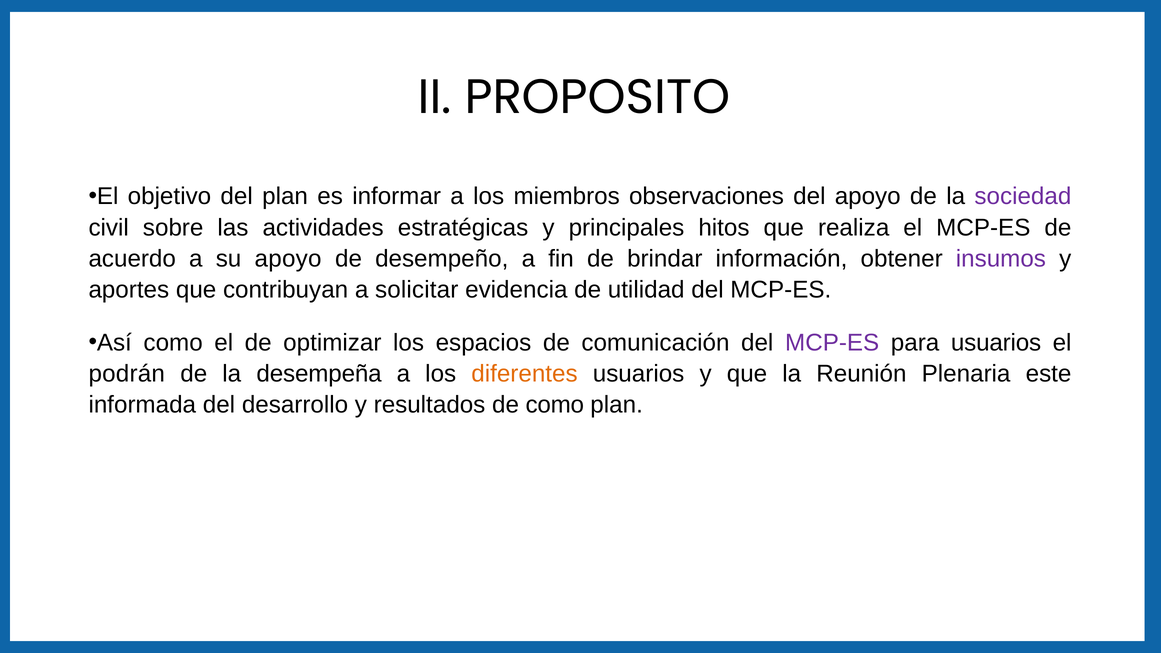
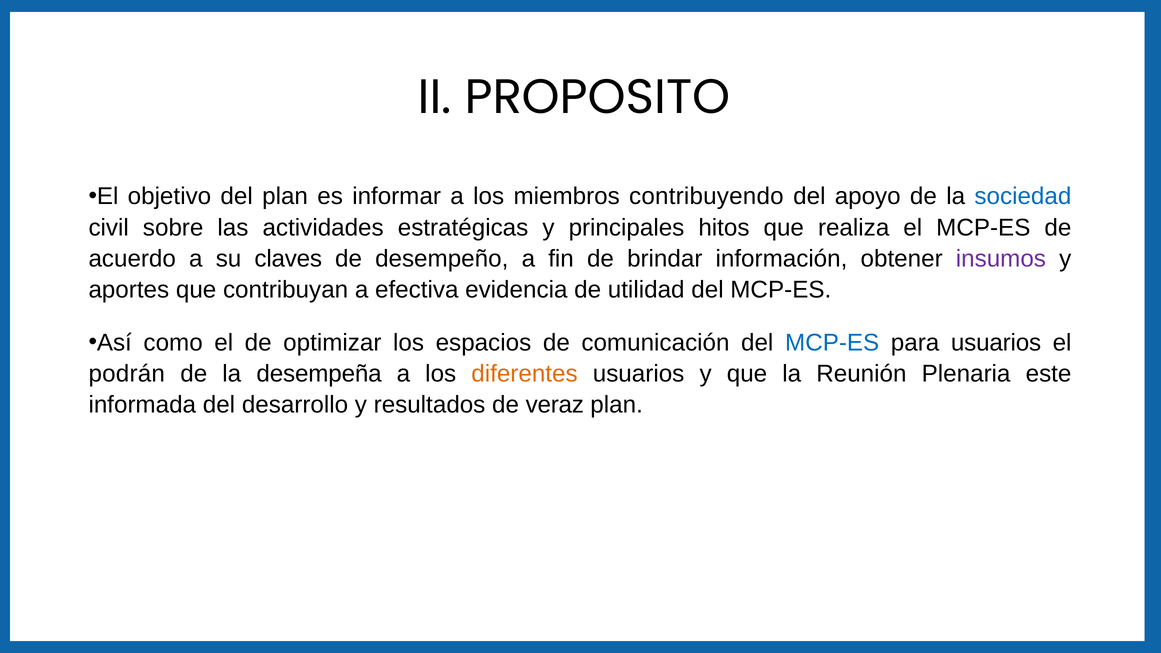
observaciones: observaciones -> contribuyendo (706, 196)
sociedad colour: purple -> blue (1023, 196)
su apoyo: apoyo -> claves (288, 259)
solicitar: solicitar -> efectiva (417, 290)
MCP-ES colour: purple -> blue (832, 343)
de como: como -> veraz (555, 405)
